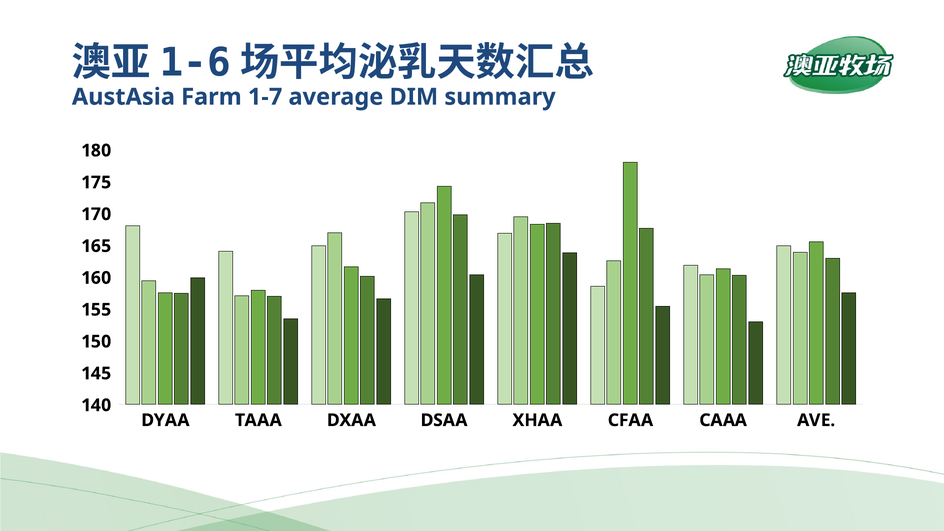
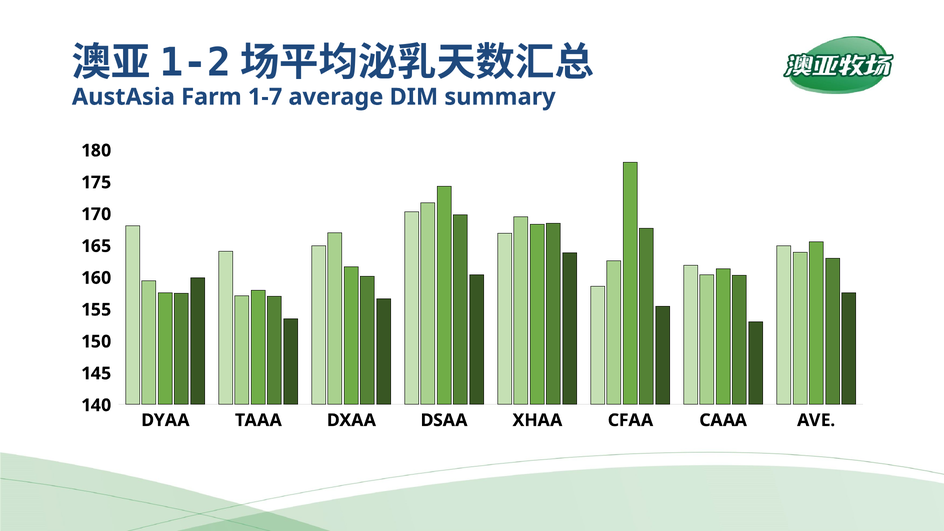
1-6: 1-6 -> 1-2 (195, 63)
